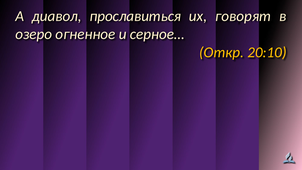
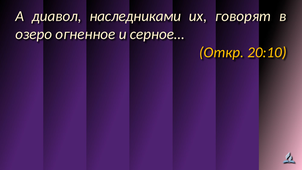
прославиться: прославиться -> наследниками (135, 16)
